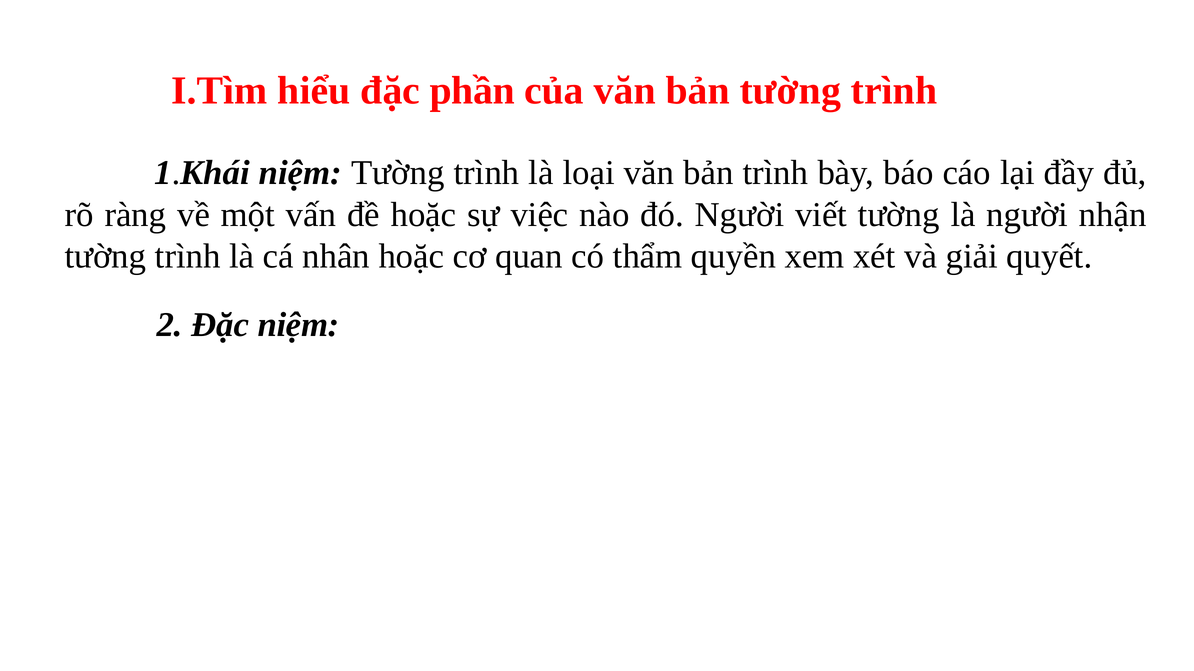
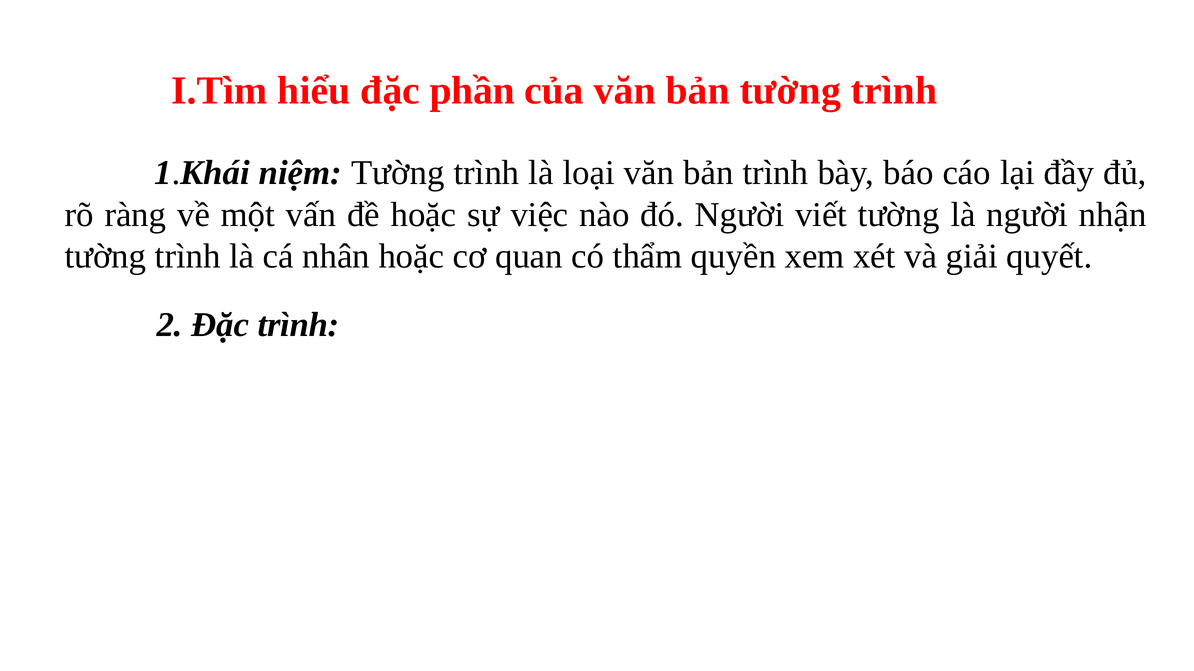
Đặc niệm: niệm -> trình (298, 325)
